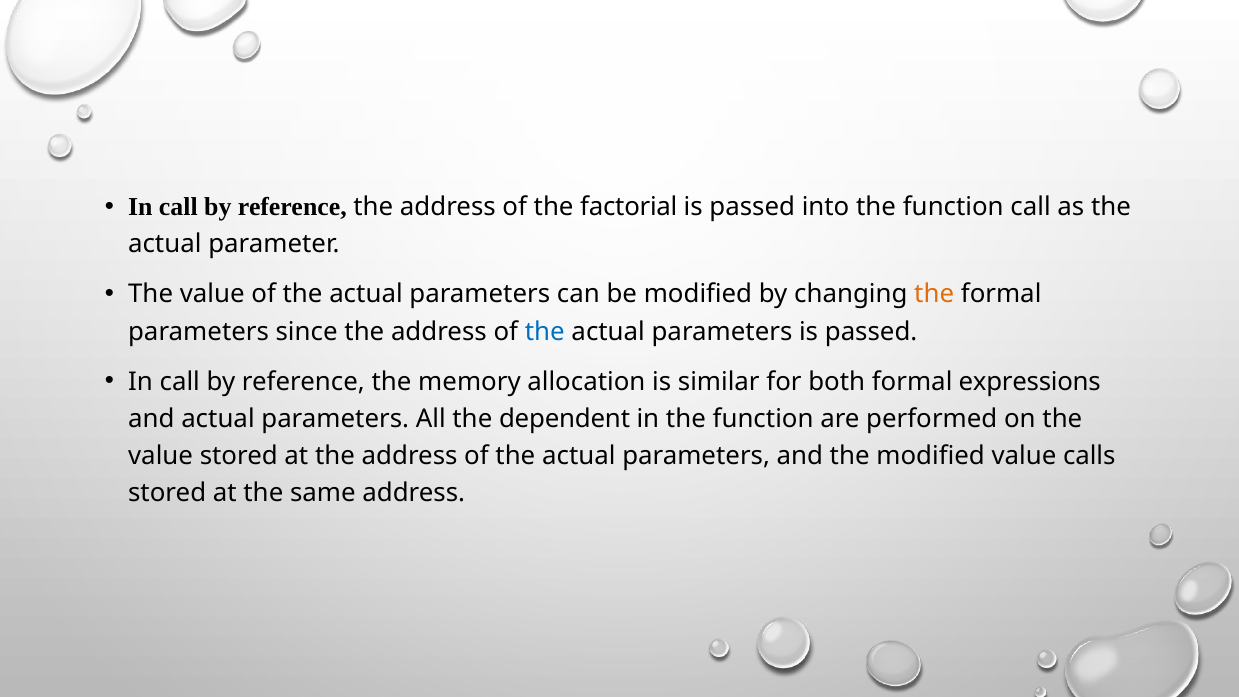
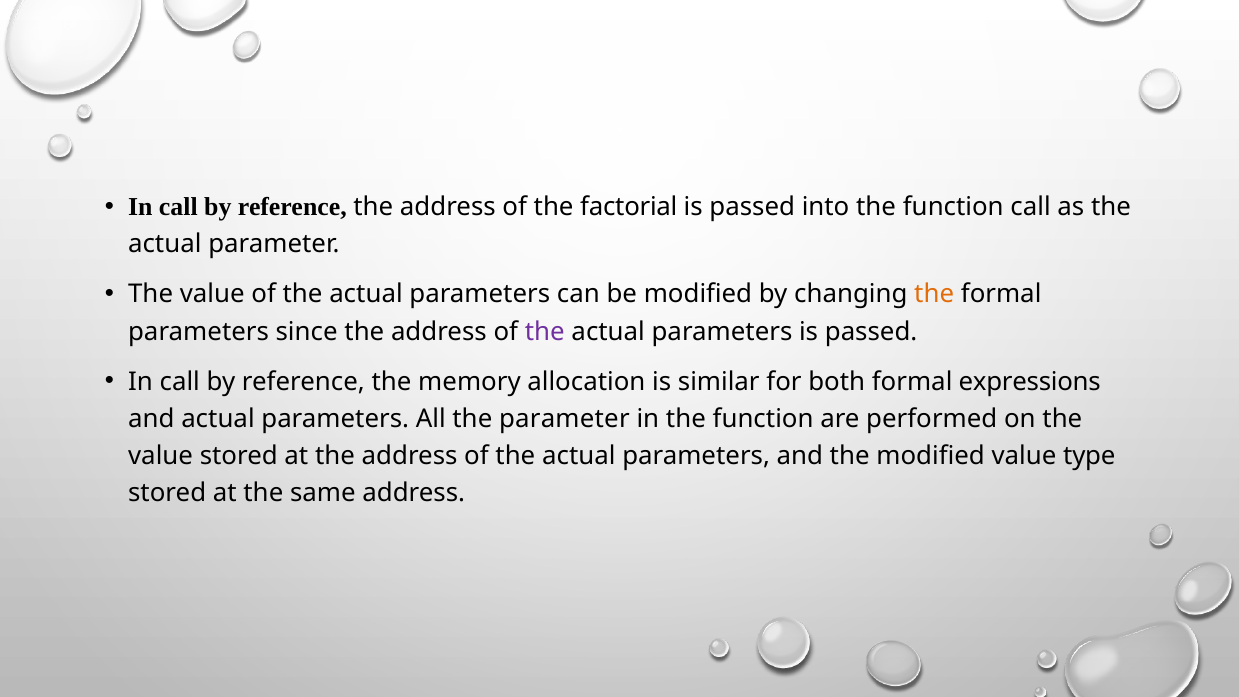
the colour: blue -> purple (545, 332)
the dependent: dependent -> parameter (564, 419)
calls: calls -> type (1089, 456)
